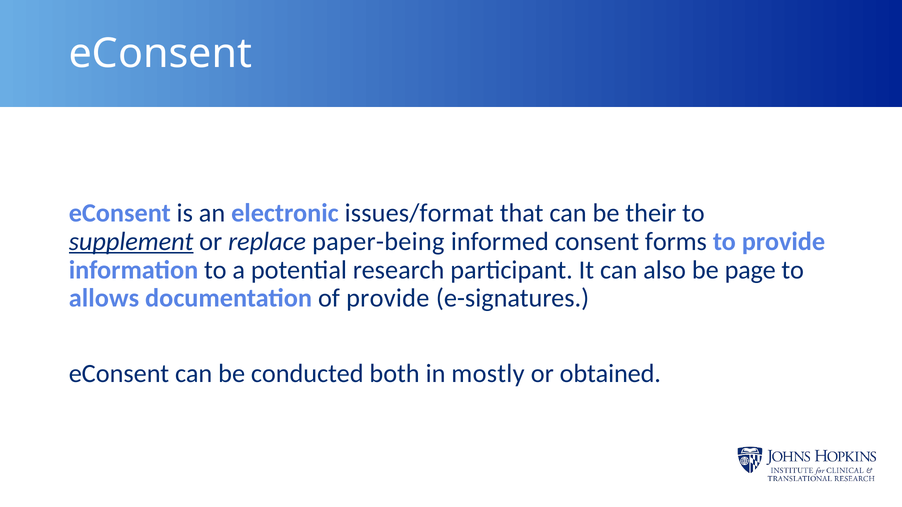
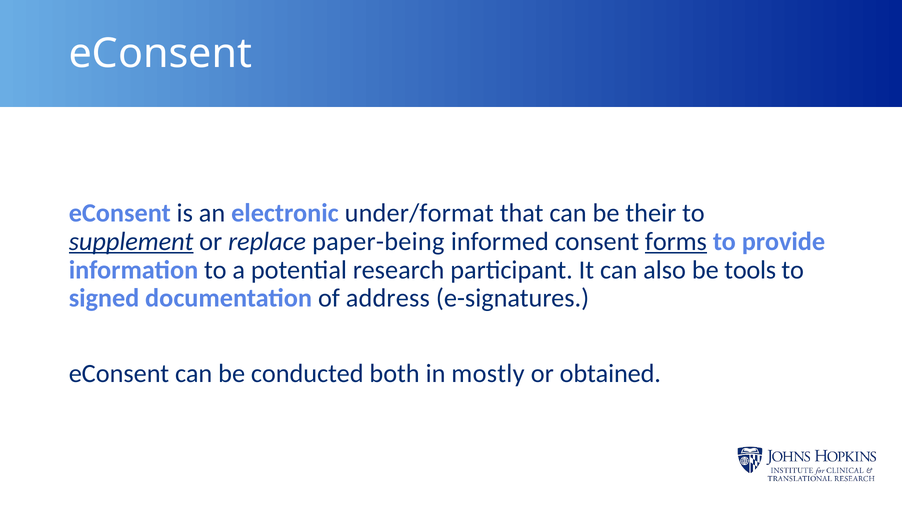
issues/format: issues/format -> under/format (419, 213)
forms underline: none -> present (676, 242)
page: page -> tools (750, 270)
allows: allows -> signed (104, 298)
of provide: provide -> address (388, 298)
